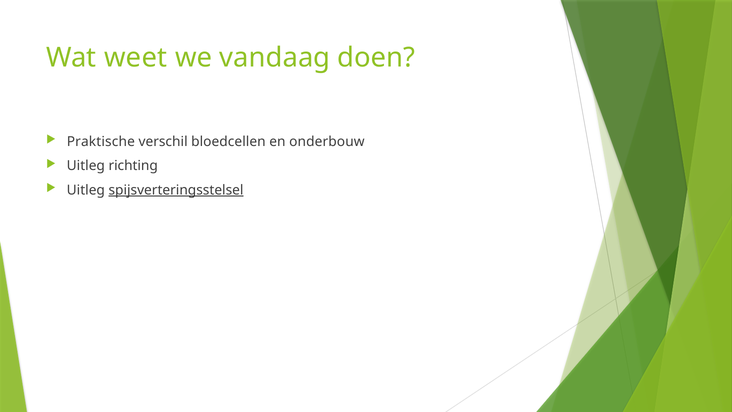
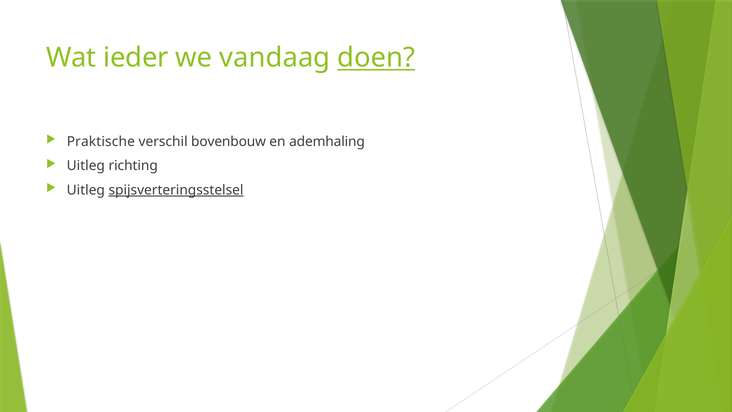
weet: weet -> ieder (136, 58)
doen underline: none -> present (376, 58)
bloedcellen: bloedcellen -> bovenbouw (229, 142)
onderbouw: onderbouw -> ademhaling (327, 142)
